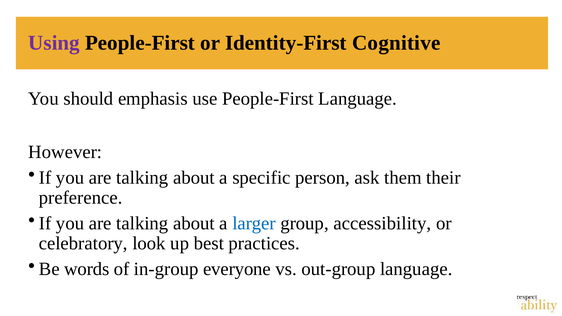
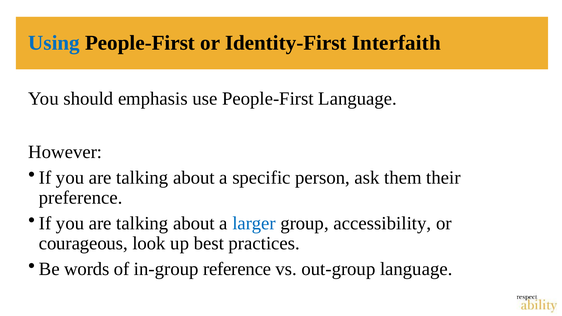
Using colour: purple -> blue (54, 43)
Cognitive: Cognitive -> Interfaith (396, 43)
celebratory: celebratory -> courageous (83, 244)
everyone: everyone -> reference (237, 269)
